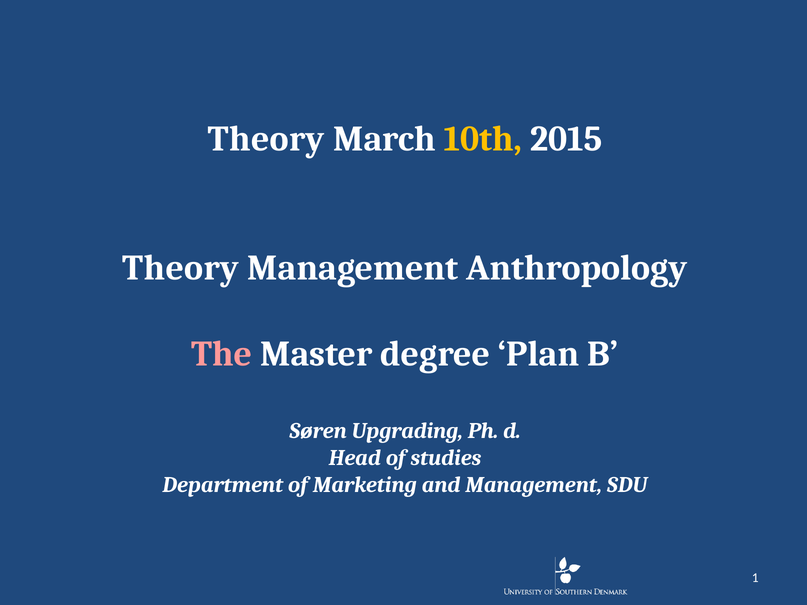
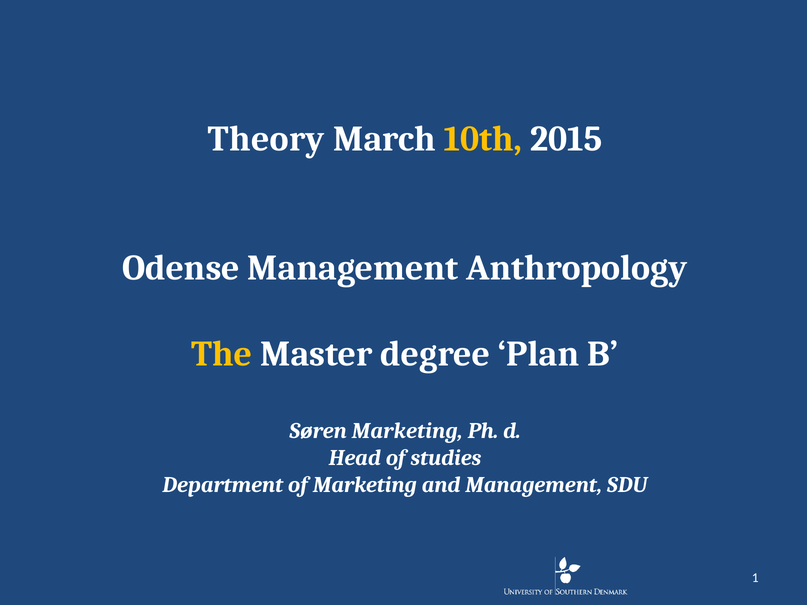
Theory: Theory -> Odense (181, 268)
The colour: pink -> yellow (222, 354)
Søren Upgrading: Upgrading -> Marketing (407, 431)
